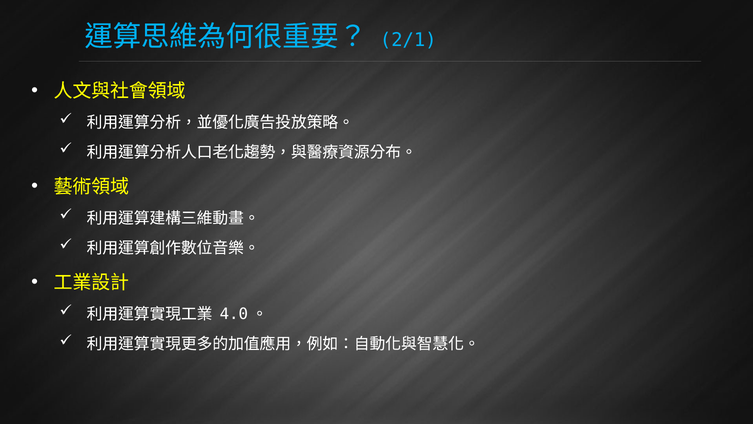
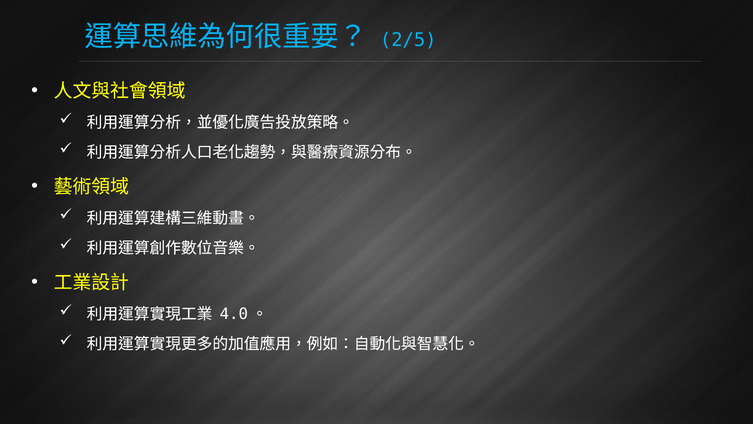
2/1: 2/1 -> 2/5 (408, 40)
